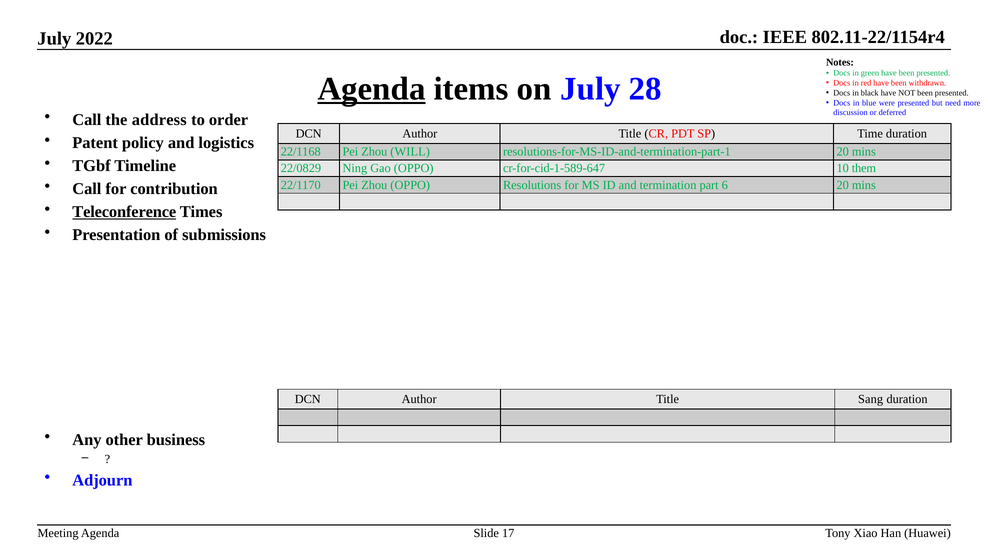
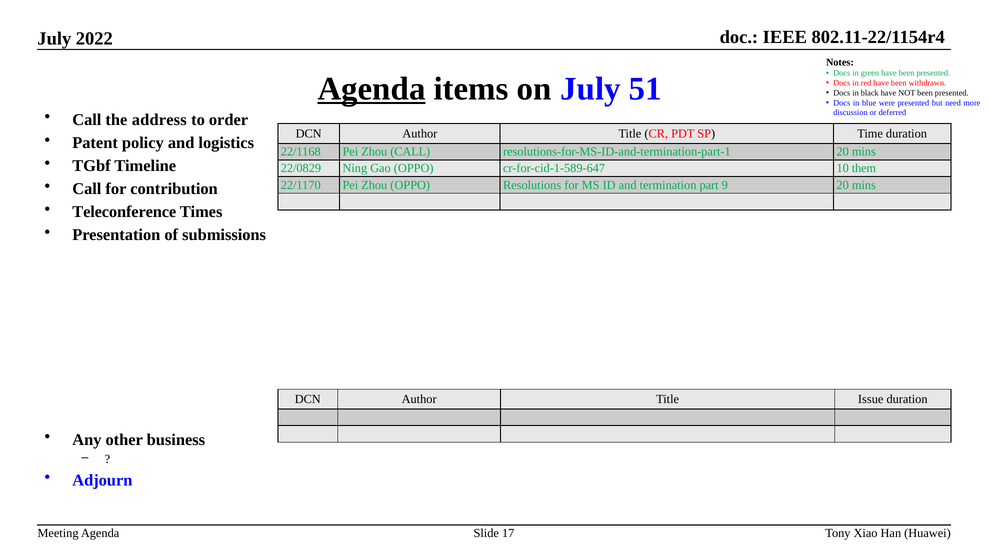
28: 28 -> 51 (645, 89)
Zhou WILL: WILL -> CALL (410, 152)
6: 6 -> 9 (725, 185)
Teleconference underline: present -> none (124, 212)
Sang: Sang -> Issue (871, 399)
